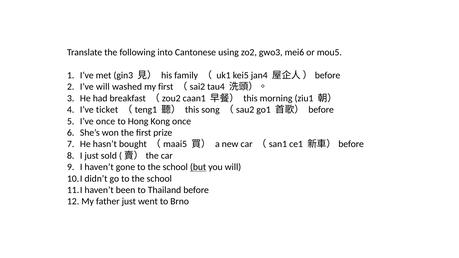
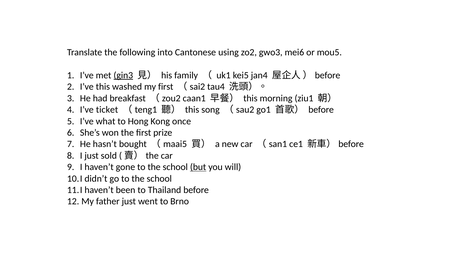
gin3 underline: none -> present (123, 75)
I’ve will: will -> this (103, 87)
I’ve once: once -> what (106, 121)
